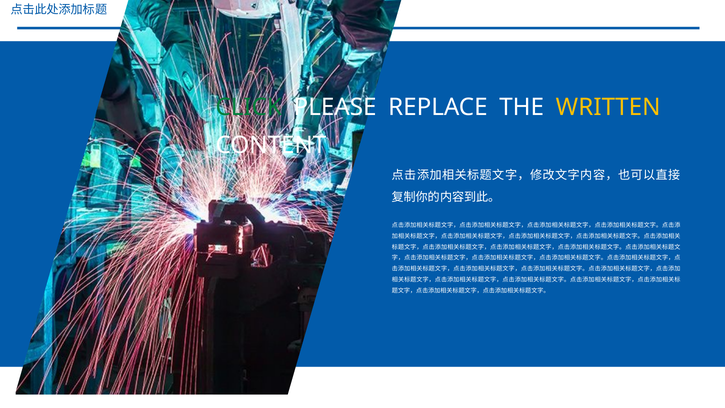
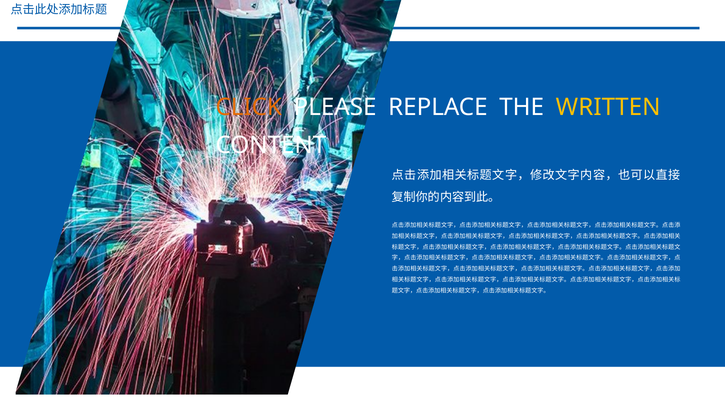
CLICK colour: green -> orange (249, 107)
